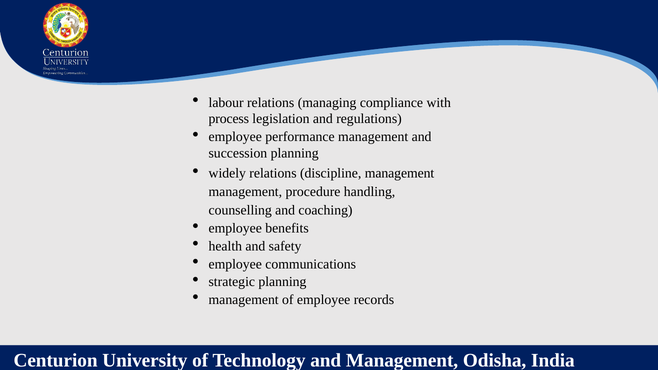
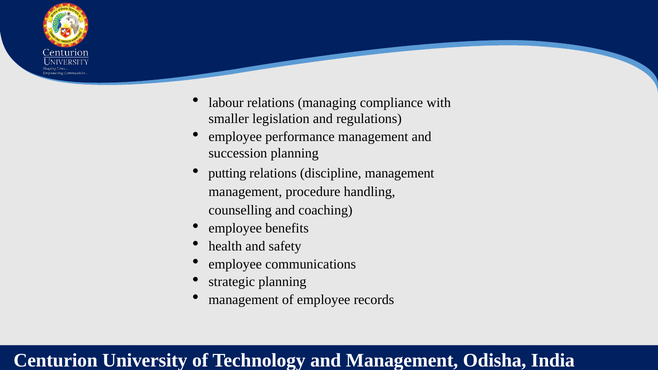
process: process -> smaller (229, 119)
widely: widely -> putting (227, 173)
